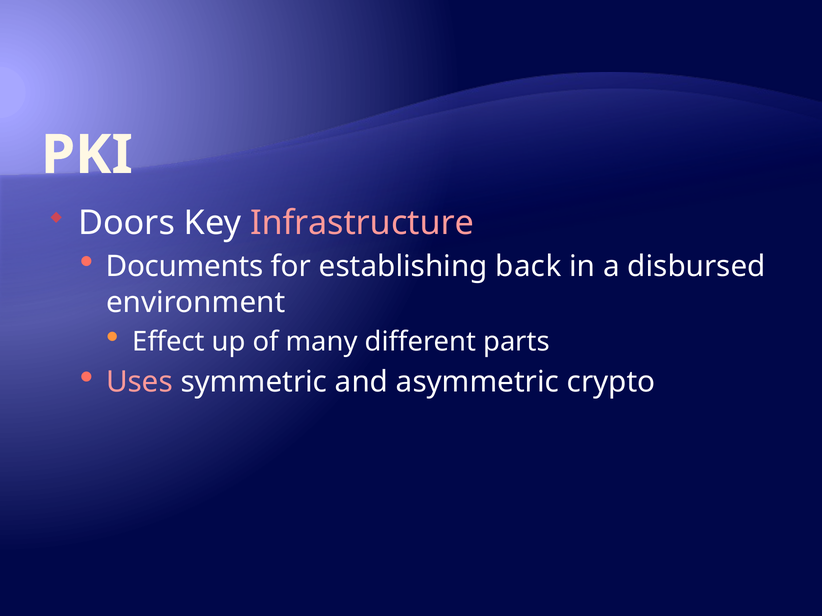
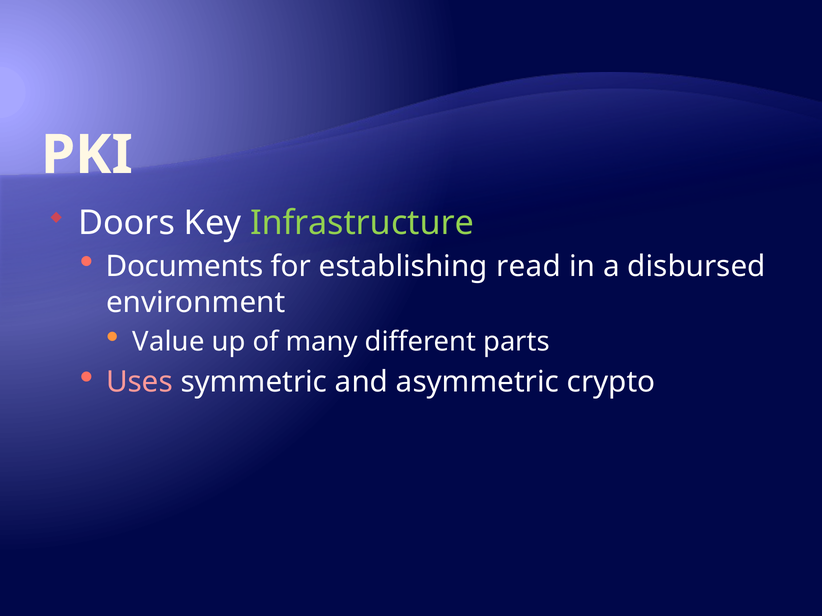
Infrastructure colour: pink -> light green (362, 223)
back: back -> read (528, 267)
Effect: Effect -> Value (168, 342)
